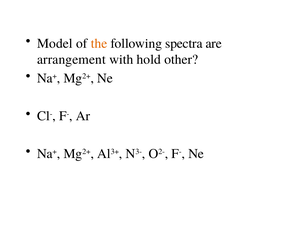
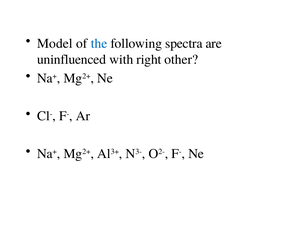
the colour: orange -> blue (99, 43)
arrangement: arrangement -> uninfluenced (72, 60)
hold: hold -> right (149, 60)
